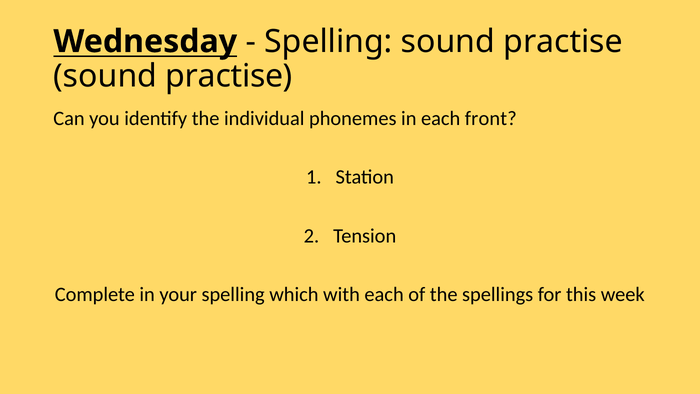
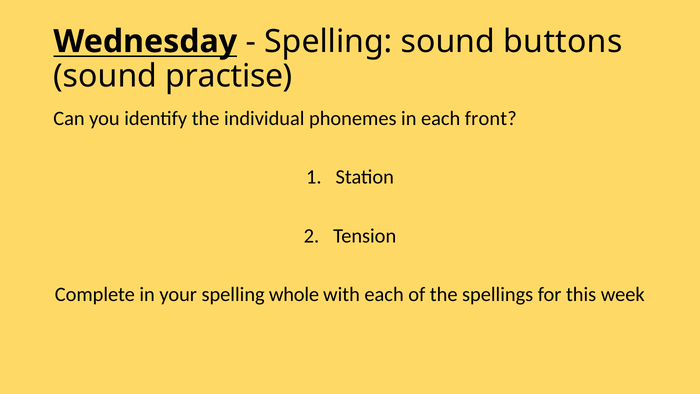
Spelling sound practise: practise -> buttons (563, 41)
which: which -> whole (294, 294)
